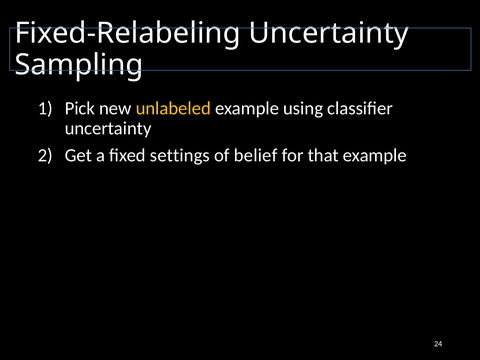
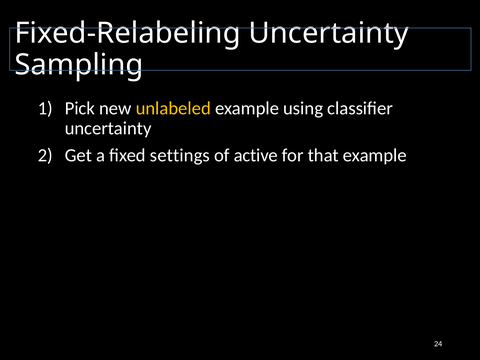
belief: belief -> active (256, 155)
